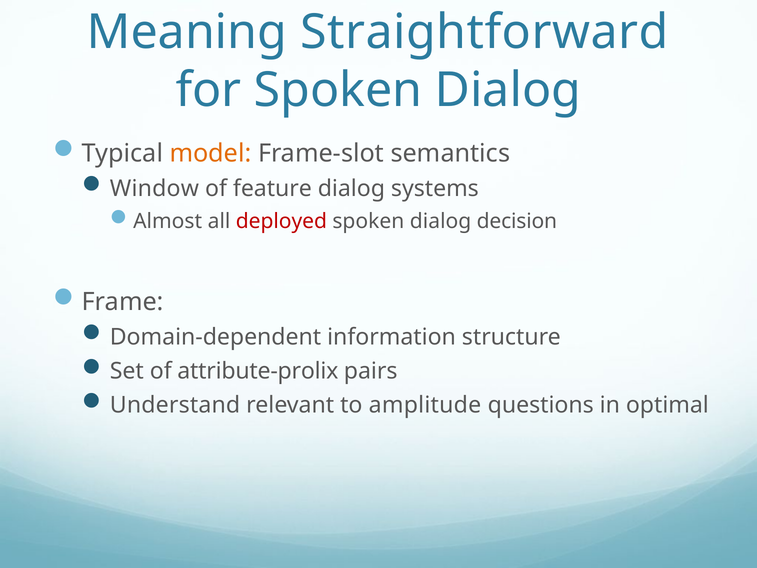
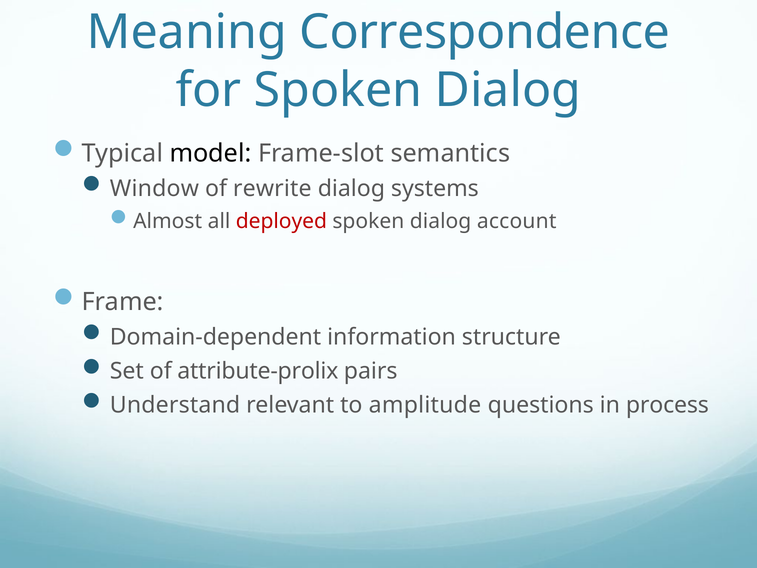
Straightforward: Straightforward -> Correspondence (485, 32)
model colour: orange -> black (211, 153)
feature: feature -> rewrite (272, 188)
decision: decision -> account (517, 221)
optimal: optimal -> process (667, 405)
